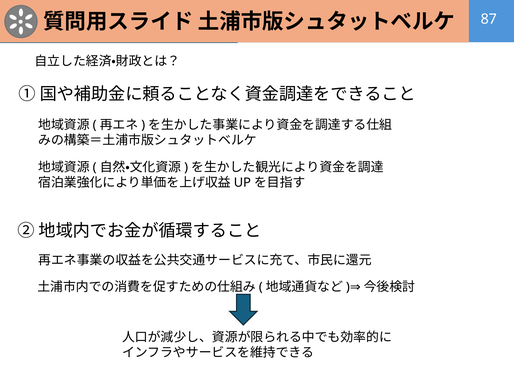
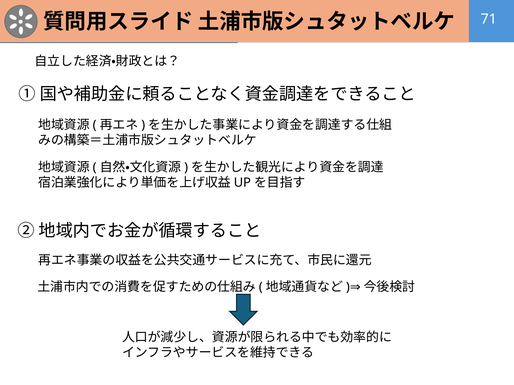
87: 87 -> 71 (489, 19)
